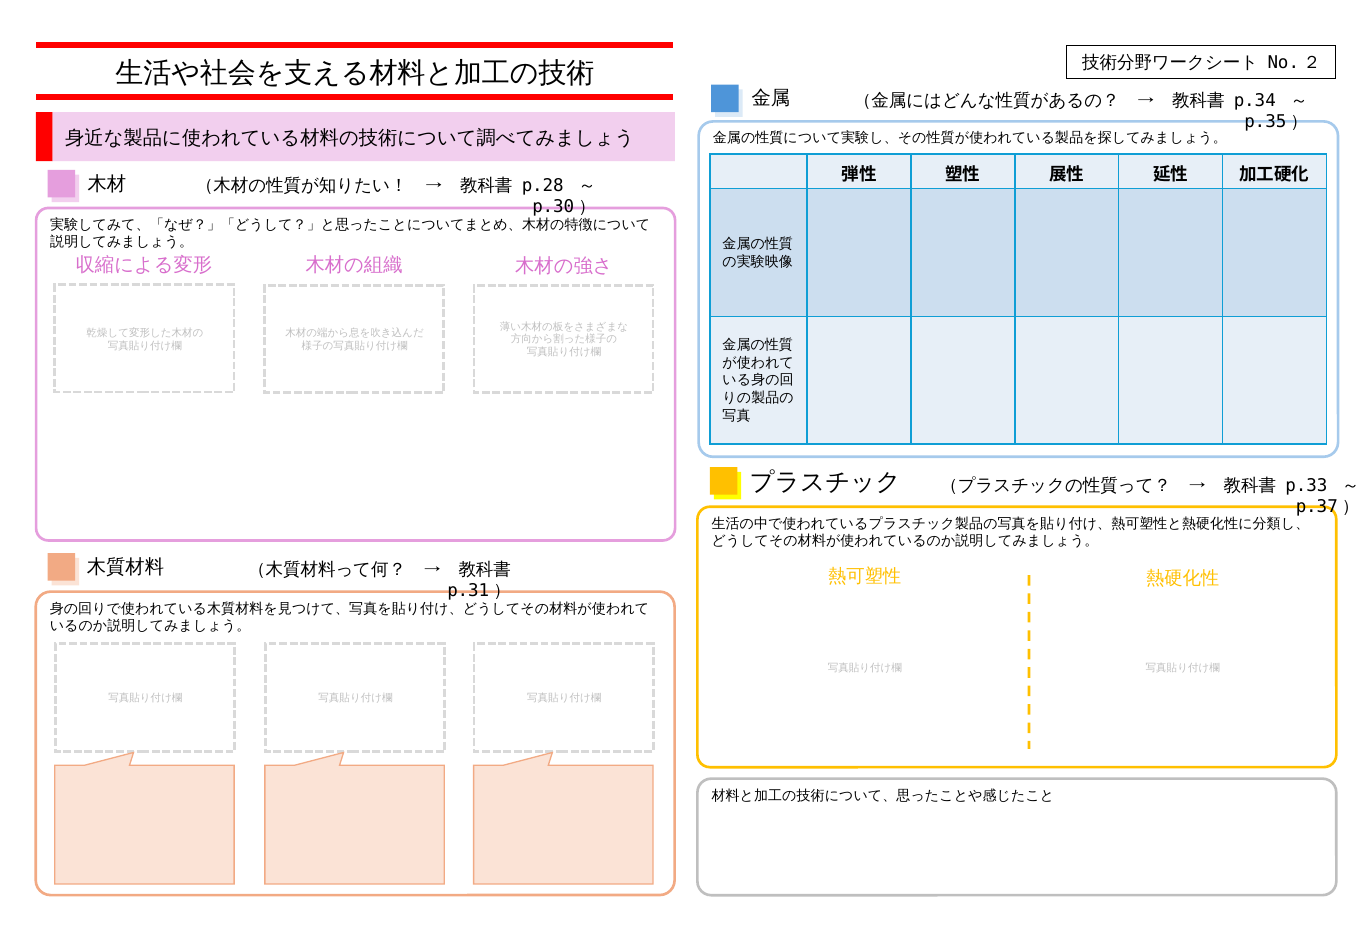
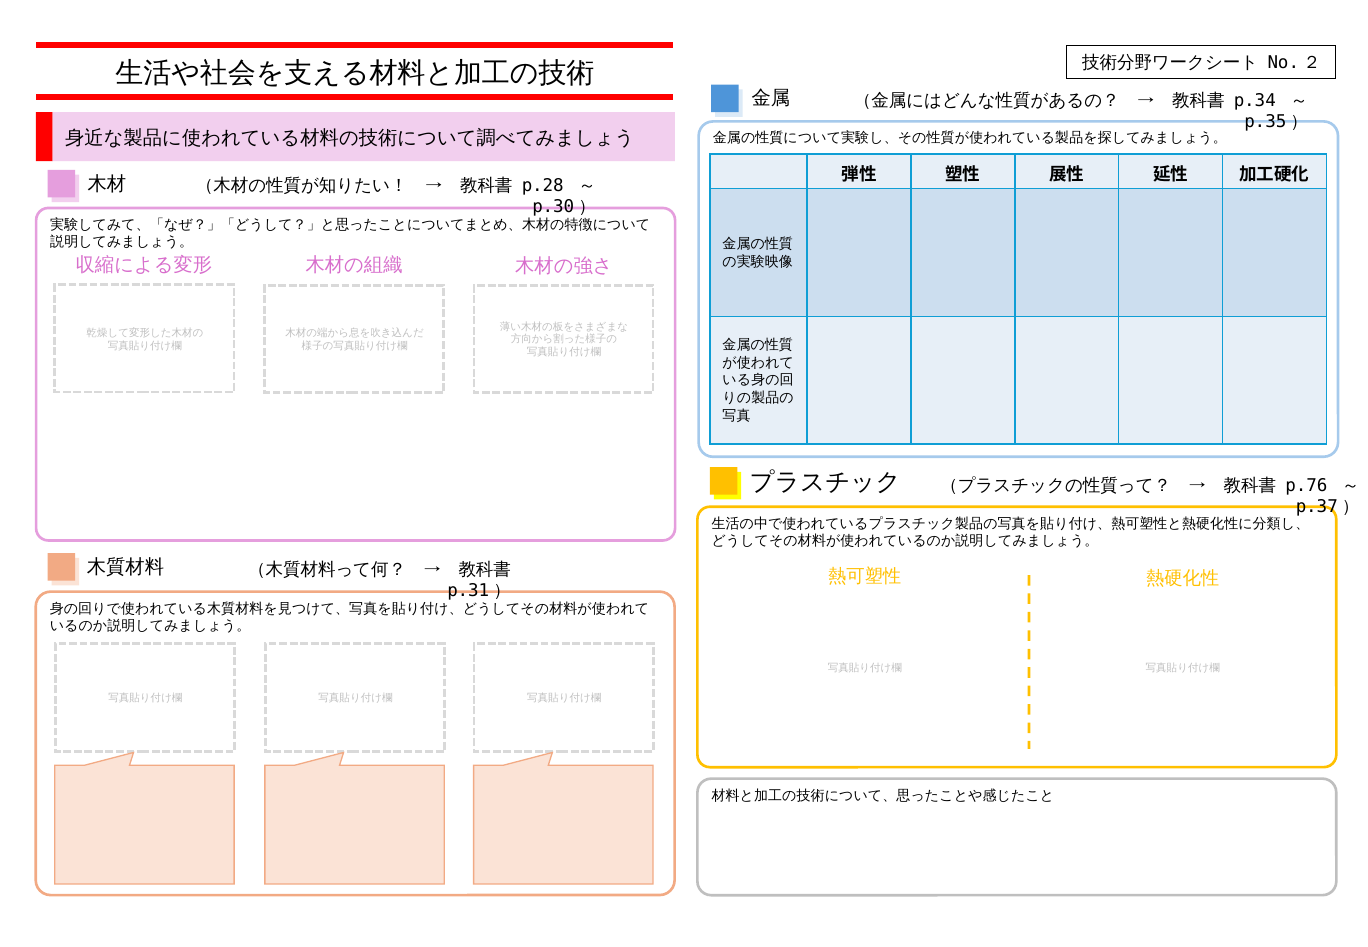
p.33: p.33 -> p.76 (1306, 486)
